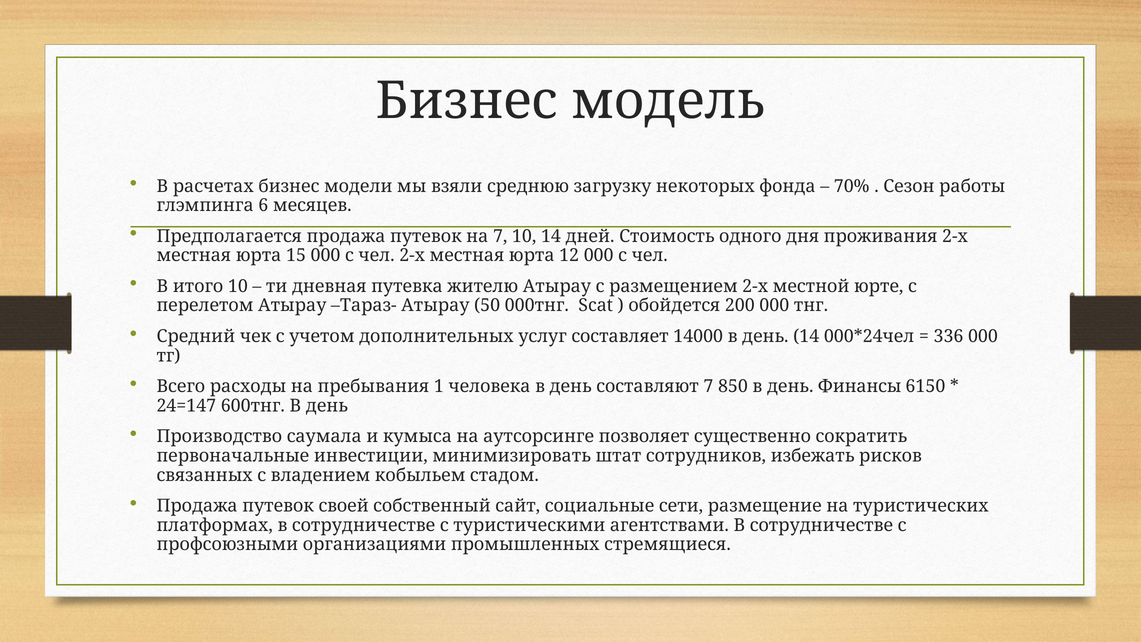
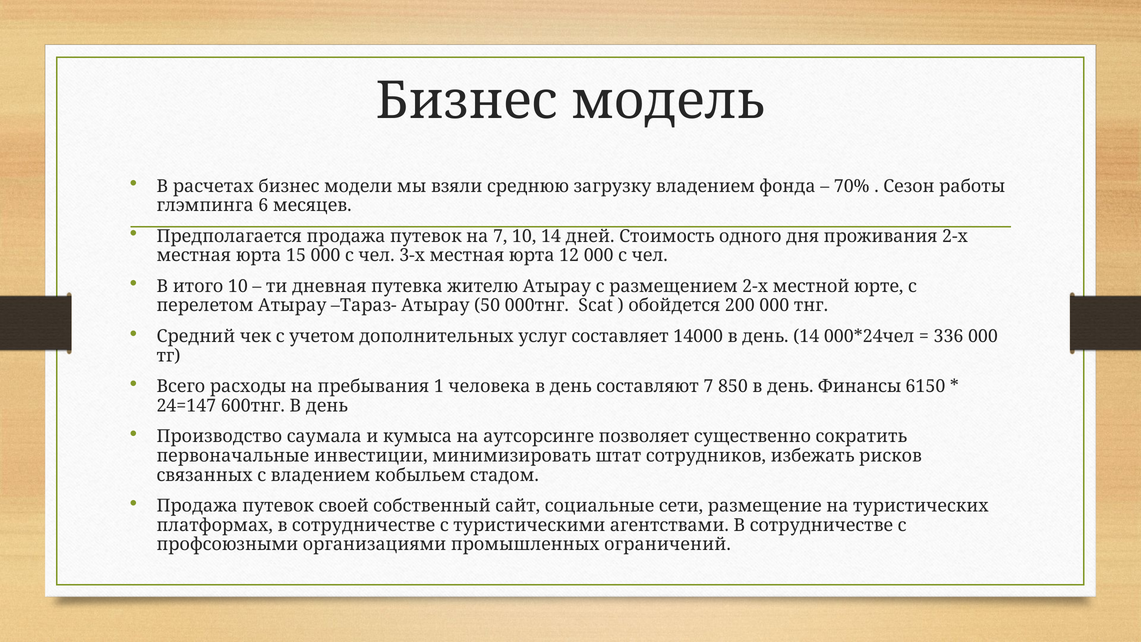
загрузку некоторых: некоторых -> владением (705, 186)
чел 2-х: 2-х -> 3-х (412, 255)
стремящиеся: стремящиеся -> ограничений (668, 544)
